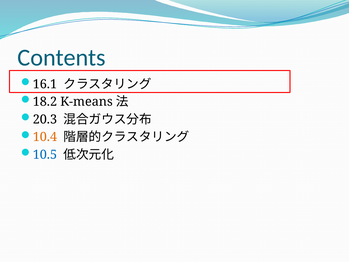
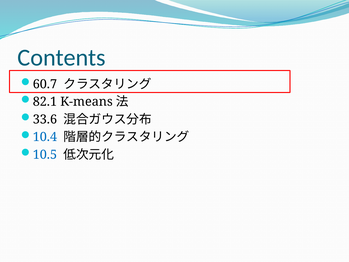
16.1: 16.1 -> 60.7 (45, 84)
18.2: 18.2 -> 82.1 (45, 102)
20.3: 20.3 -> 33.6 (45, 119)
10.4 colour: orange -> blue (45, 137)
